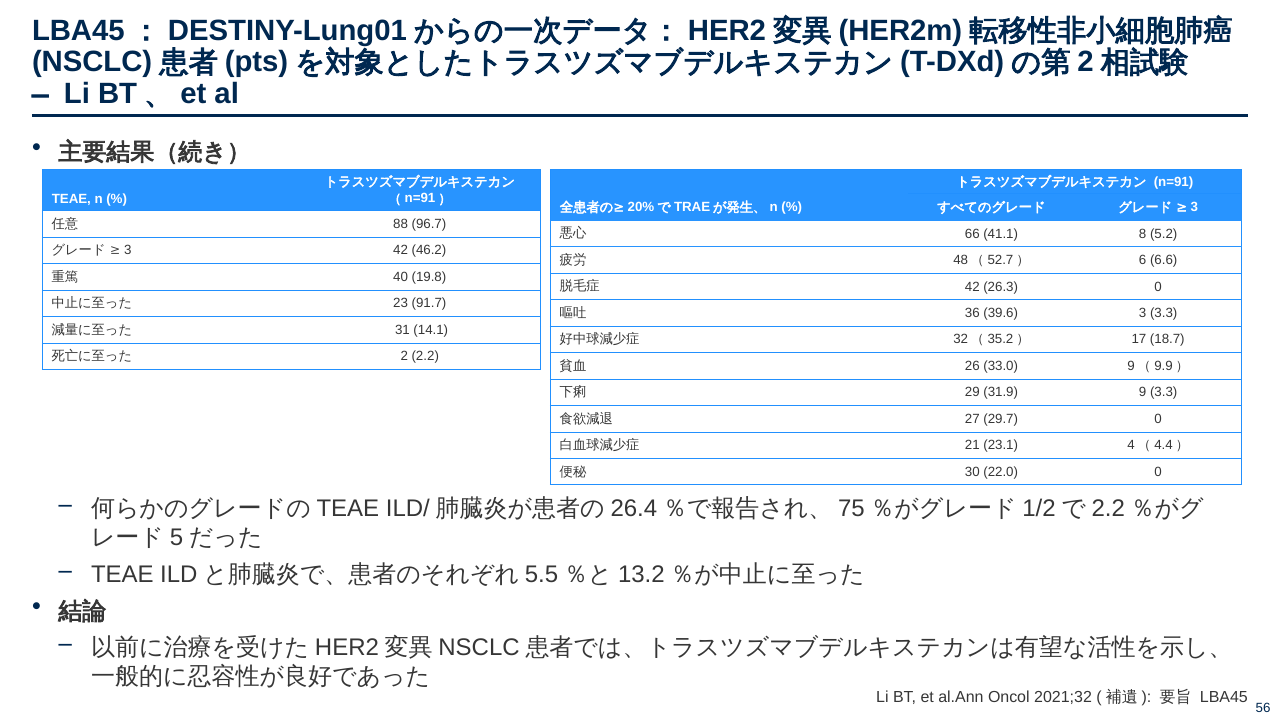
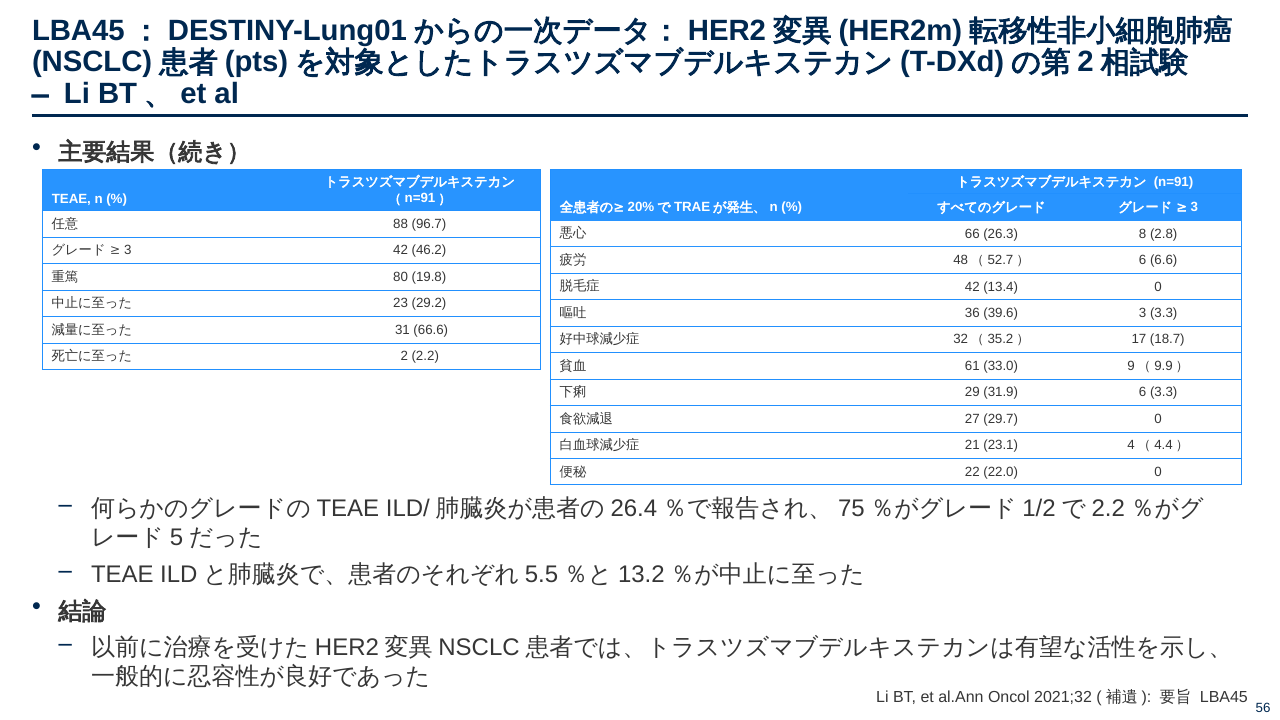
41.1: 41.1 -> 26.3 (1001, 234)
5.2: 5.2 -> 2.8 (1164, 234)
40: 40 -> 80 (401, 277)
26.3: 26.3 -> 13.4 (1001, 287)
91.7: 91.7 -> 29.2 (429, 303)
14.1: 14.1 -> 66.6 (431, 330)
26: 26 -> 61 (972, 366)
31.9 9: 9 -> 6 (1143, 392)
30: 30 -> 22 (972, 472)
